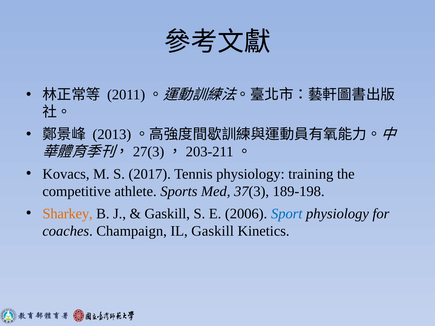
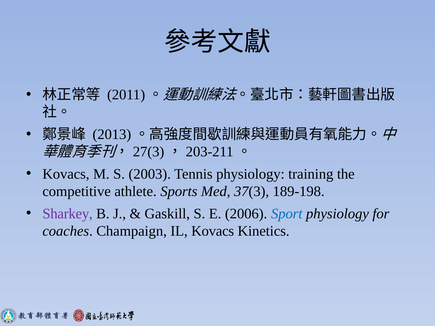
2017: 2017 -> 2003 (150, 174)
Sharkey colour: orange -> purple (68, 214)
IL Gaskill: Gaskill -> Kovacs (213, 231)
